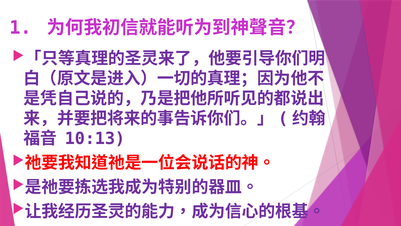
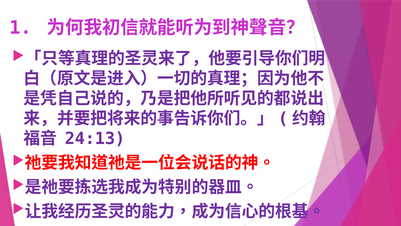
10:13: 10:13 -> 24:13 (95, 139)
